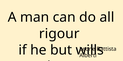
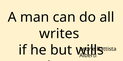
rigour: rigour -> writes (59, 34)
